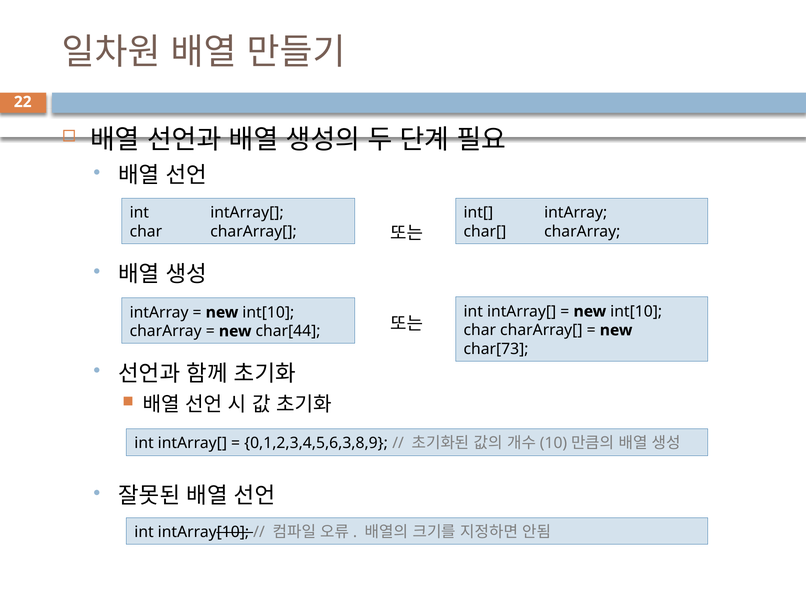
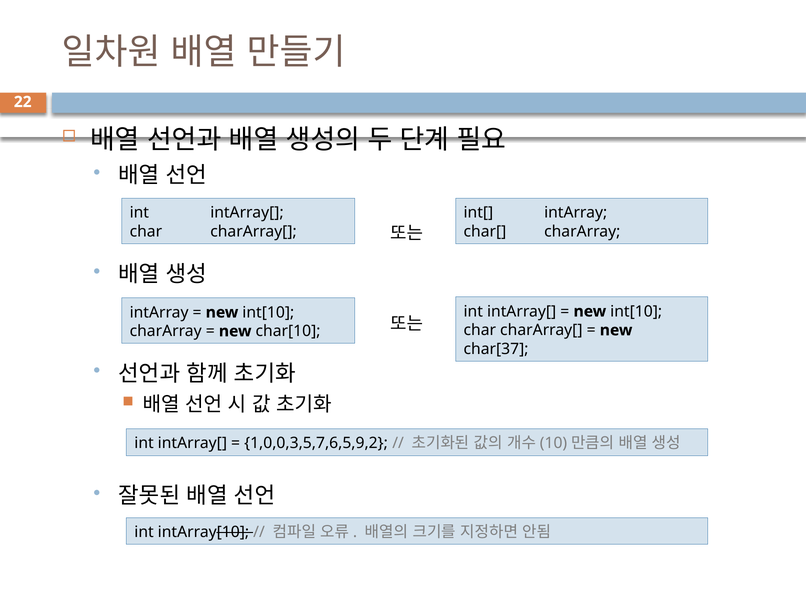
char[44: char[44 -> char[10 (288, 331)
char[73: char[73 -> char[37 (496, 349)
0,1,2,3,4,5,6,3,8,9: 0,1,2,3,4,5,6,3,8,9 -> 1,0,0,3,5,7,6,5,9,2 (316, 444)
